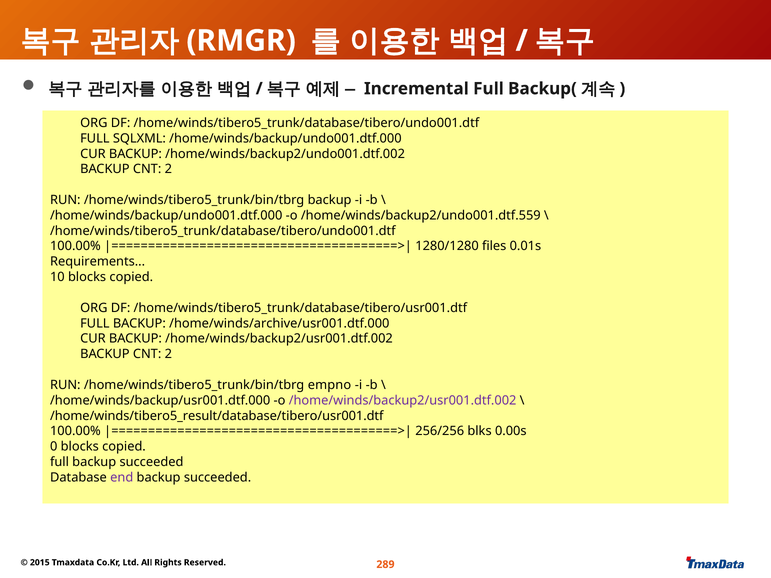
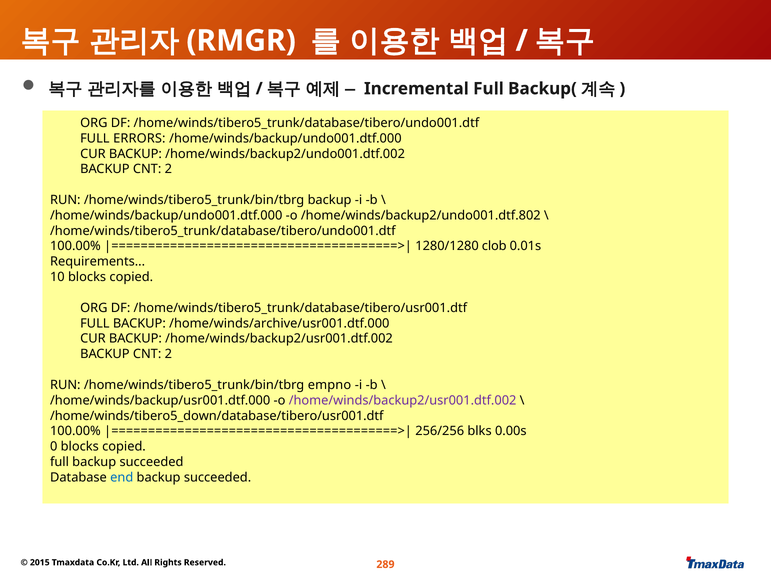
SQLXML: SQLXML -> ERRORS (139, 138)
/home/winds/backup2/undo001.dtf.559: /home/winds/backup2/undo001.dtf.559 -> /home/winds/backup2/undo001.dtf.802 (421, 216)
files: files -> clob (494, 246)
/home/winds/tibero5_result/database/tibero/usr001.dtf: /home/winds/tibero5_result/database/tibero/usr001.dtf -> /home/winds/tibero5_down/database/tibero/usr001.dtf (217, 416)
end colour: purple -> blue (122, 478)
